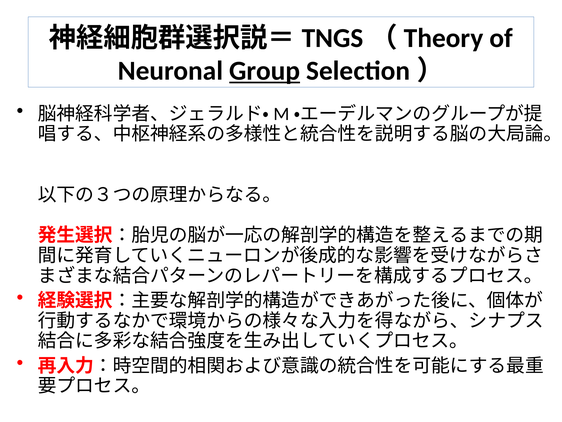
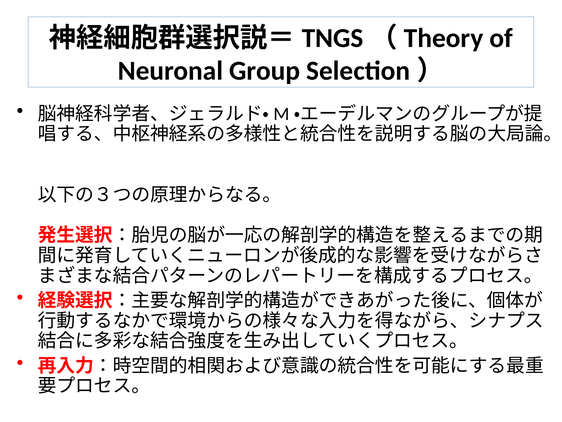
Group underline: present -> none (265, 71)
